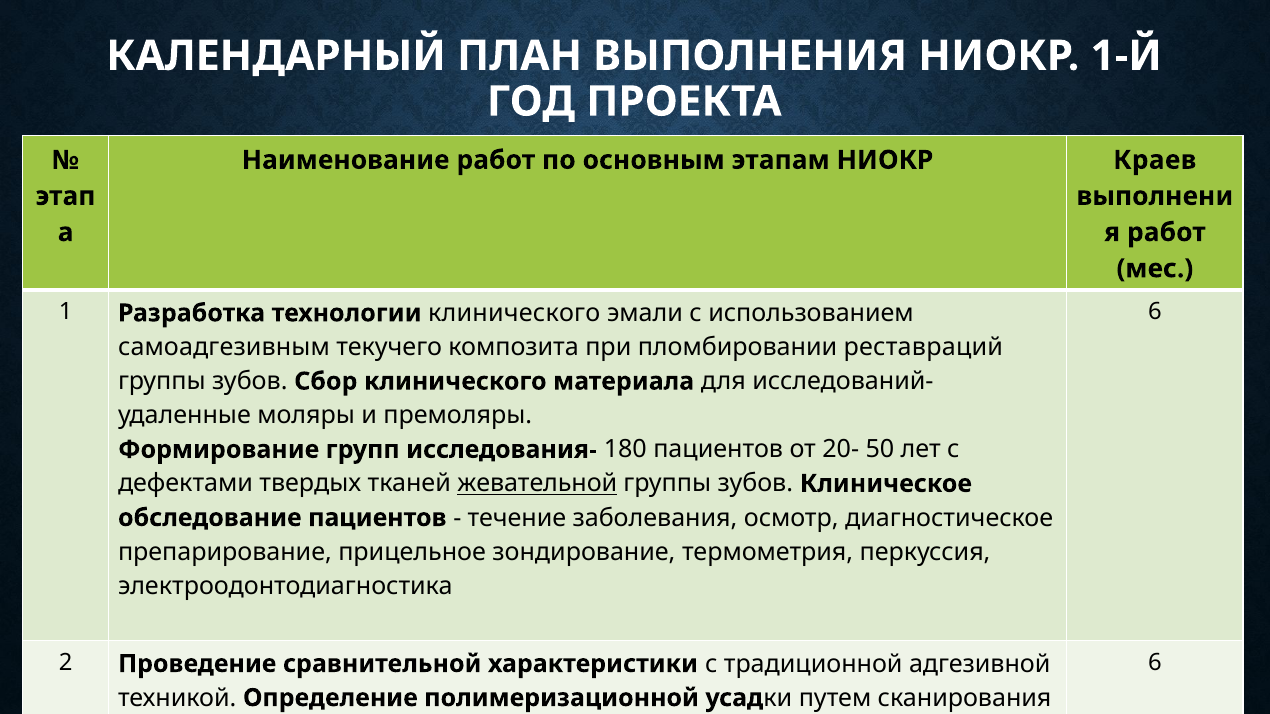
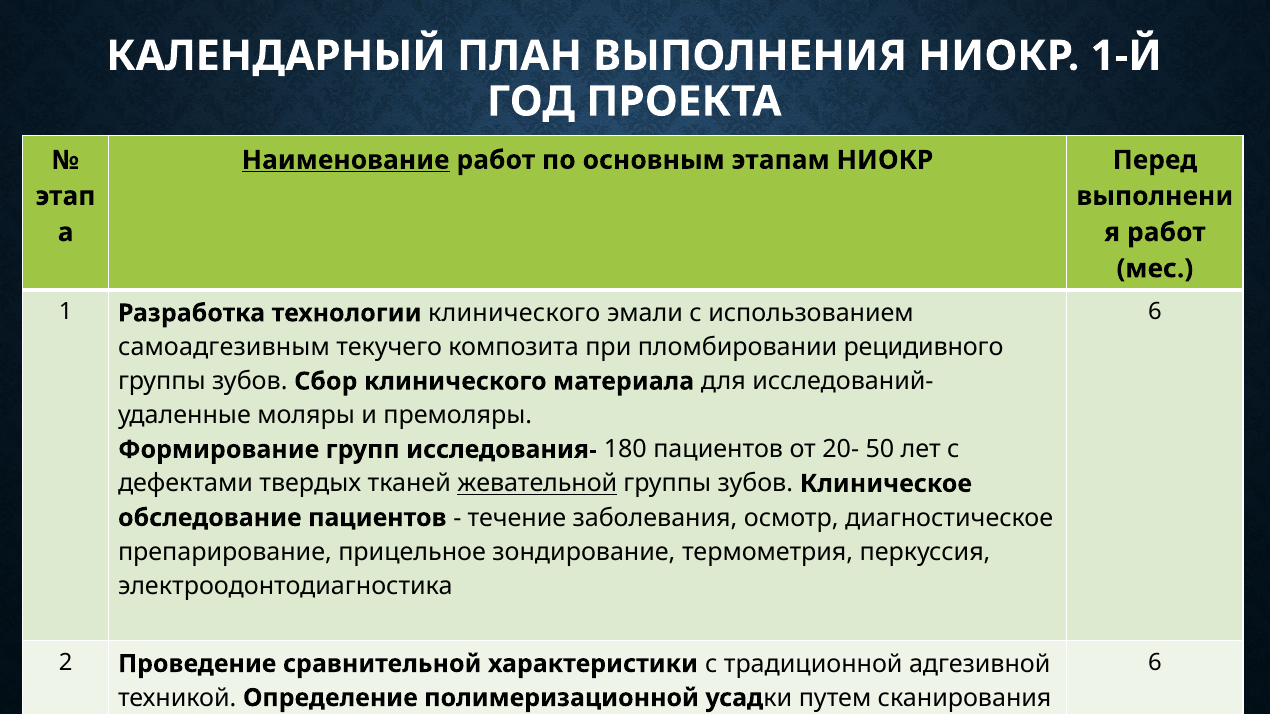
Наименование underline: none -> present (346, 160)
Краев: Краев -> Перед (1155, 160)
реставраций: реставраций -> рецидивного (924, 347)
